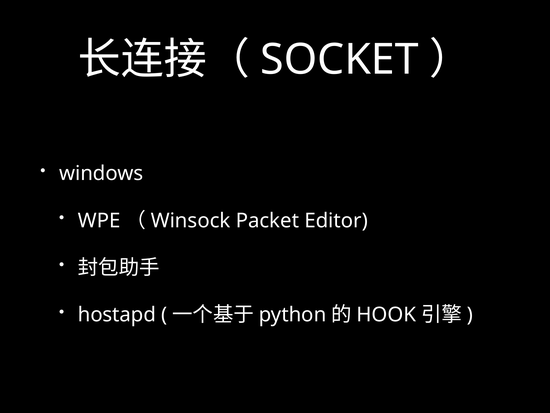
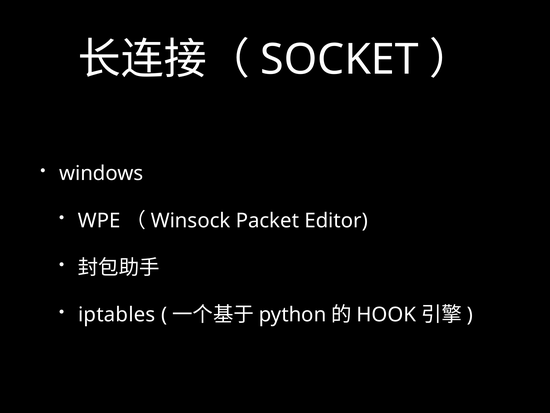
hostapd: hostapd -> iptables (117, 315)
